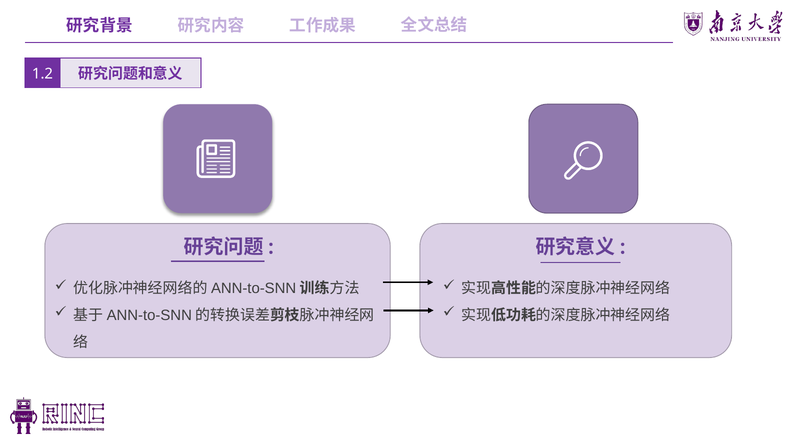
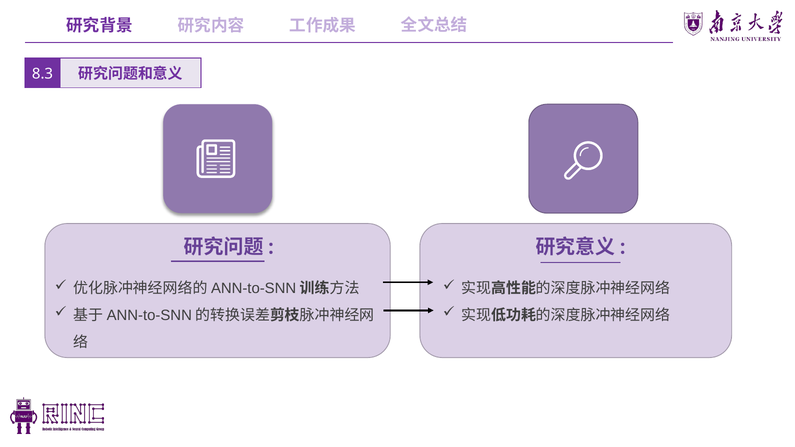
1.2: 1.2 -> 8.3 (43, 74)
